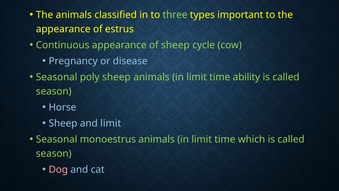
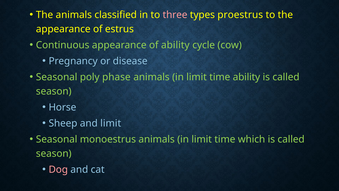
three colour: light green -> pink (175, 15)
important: important -> proestrus (240, 15)
of sheep: sheep -> ability (175, 45)
poly sheep: sheep -> phase (116, 77)
